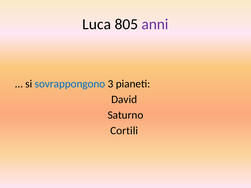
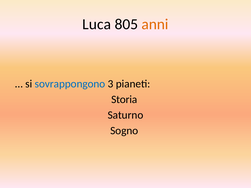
anni colour: purple -> orange (155, 24)
David: David -> Storia (124, 100)
Cortili: Cortili -> Sogno (124, 131)
